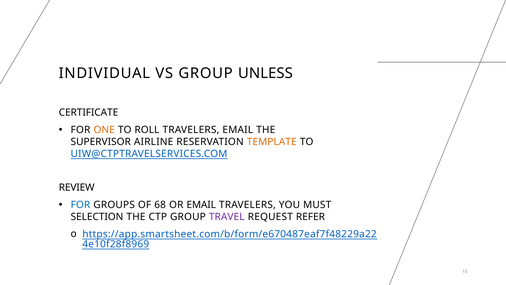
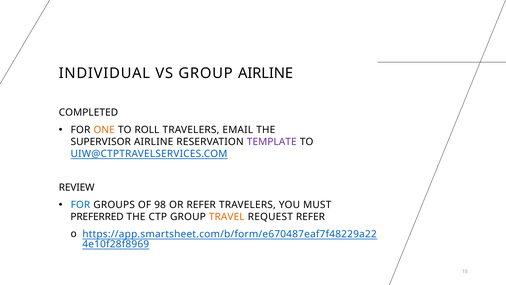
GROUP UNLESS: UNLESS -> AIRLINE (266, 73)
CERTIFICATE: CERTIFICATE -> COMPLETED (88, 112)
TEMPLATE colour: orange -> purple (272, 142)
68: 68 -> 98 (160, 205)
OR EMAIL: EMAIL -> REFER (201, 205)
SELECTION: SELECTION -> PREFERRED (97, 217)
TRAVEL colour: purple -> orange (227, 217)
